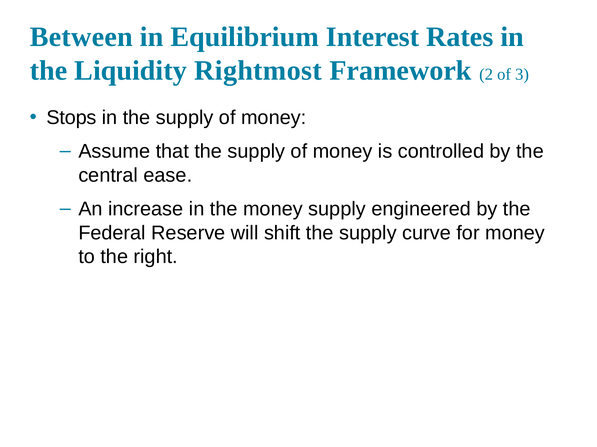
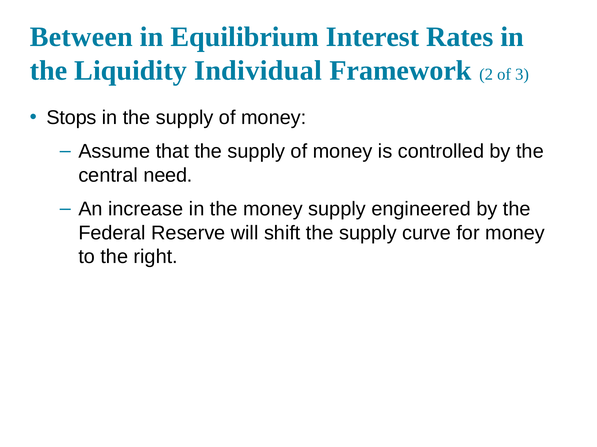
Rightmost: Rightmost -> Individual (258, 71)
ease: ease -> need (168, 176)
